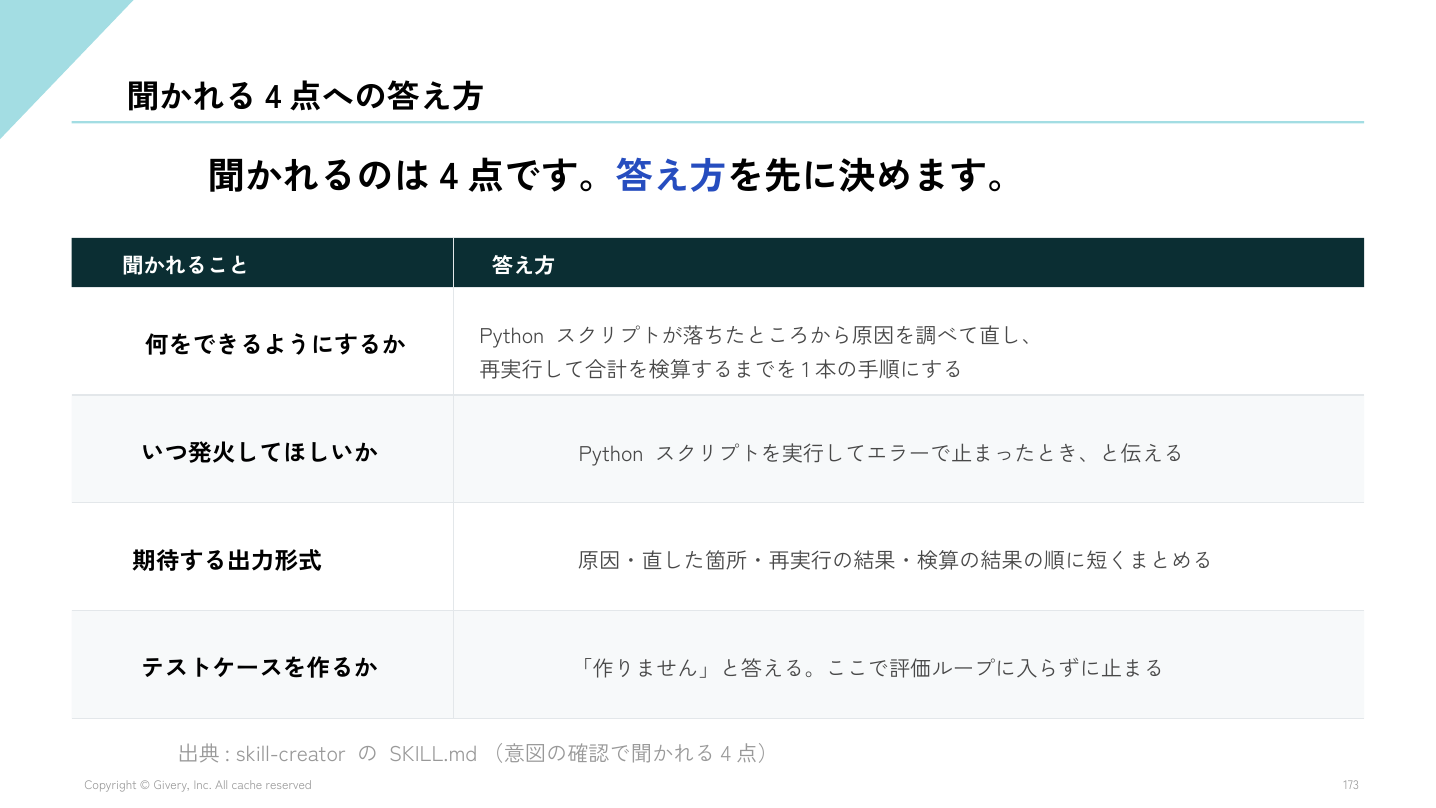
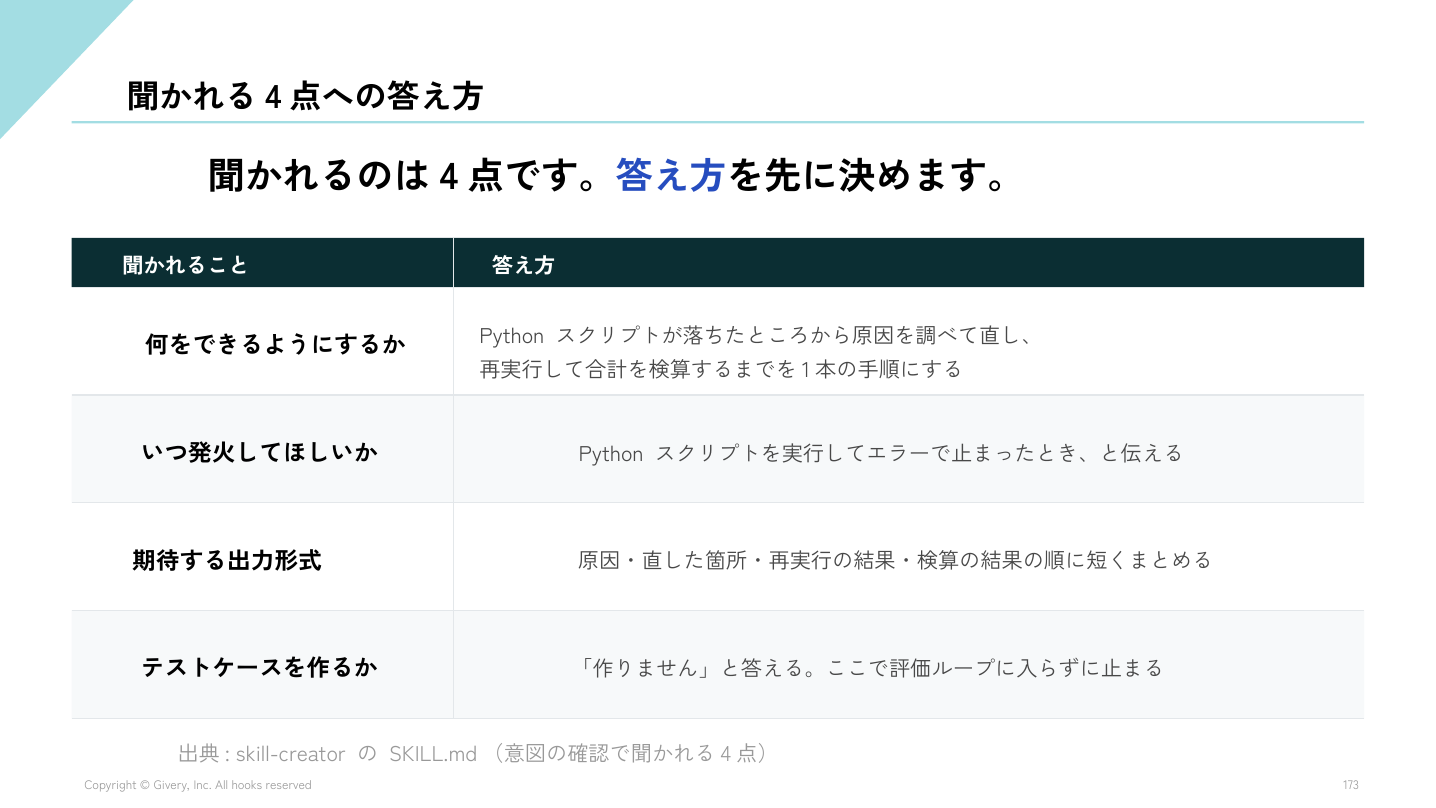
cache: cache -> hooks (247, 785)
